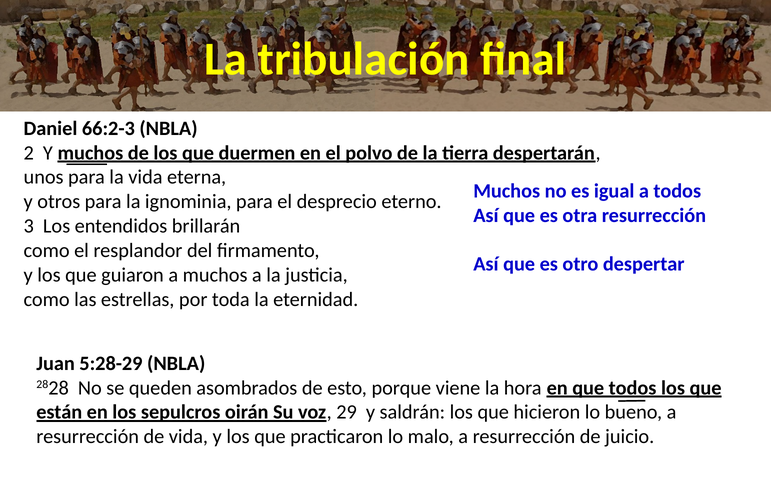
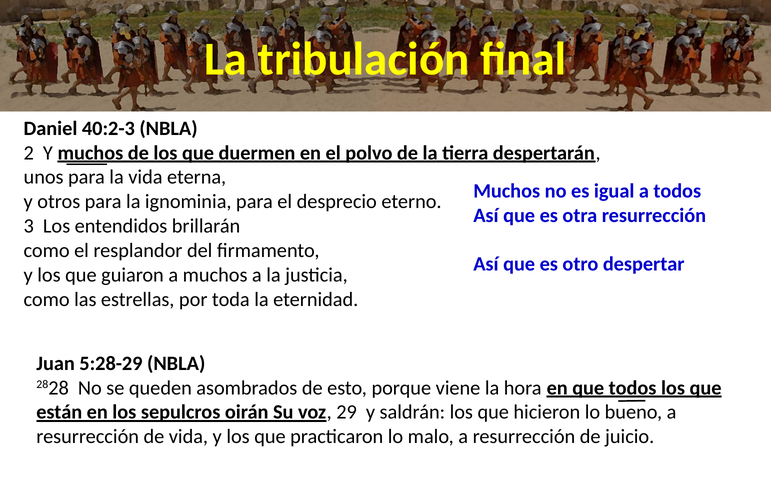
66:2-3: 66:2-3 -> 40:2-3 (108, 128)
